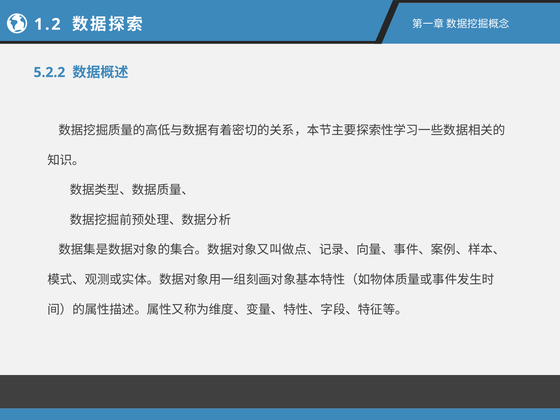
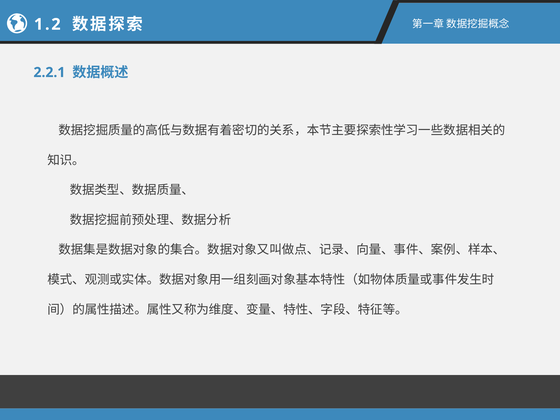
5.2.2: 5.2.2 -> 2.2.1 (49, 72)
